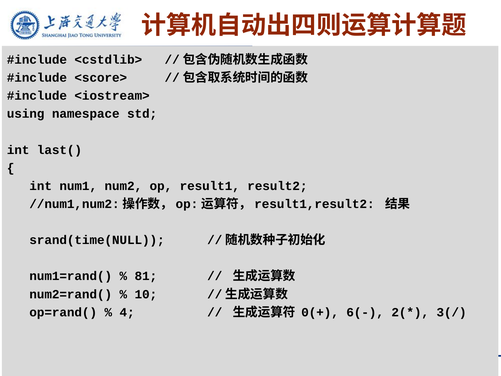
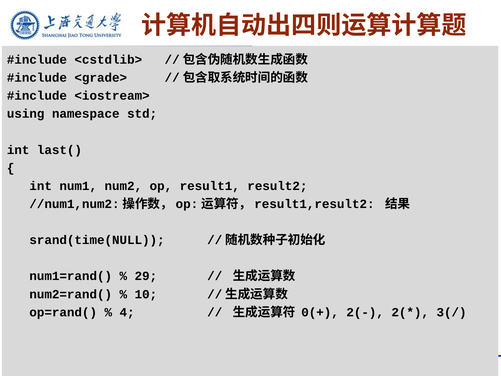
<score>: <score> -> <grade> (101, 78)
81: 81 -> 29 (146, 276)
6(-: 6(- -> 2(- (365, 312)
